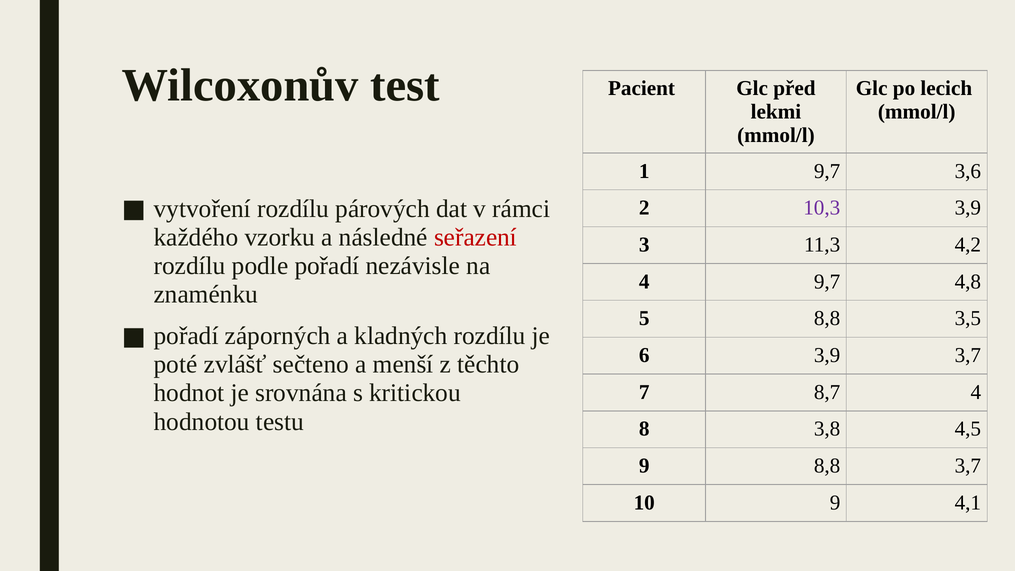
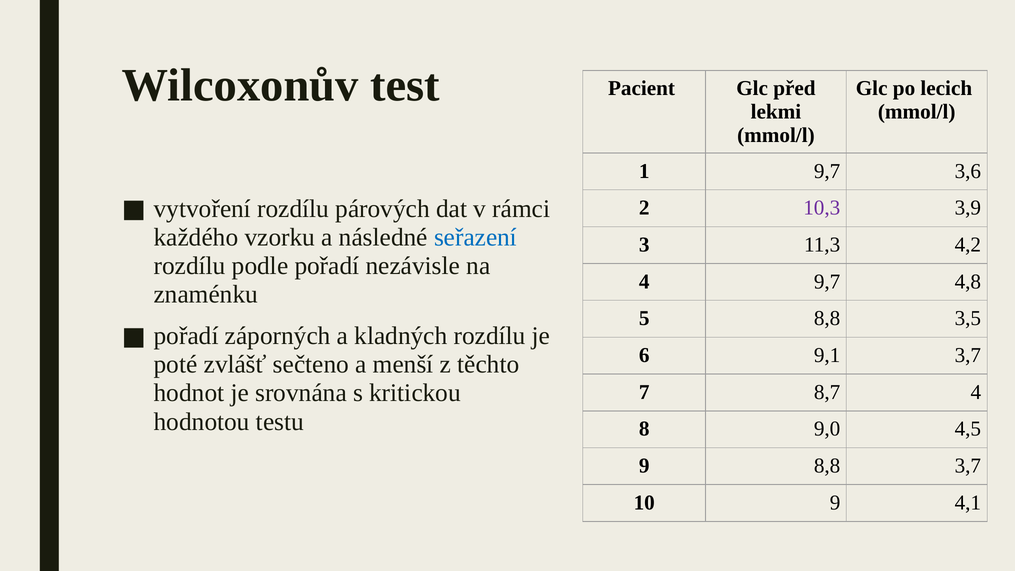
seřazení colour: red -> blue (476, 237)
6 3,9: 3,9 -> 9,1 (827, 355)
3,8: 3,8 -> 9,0 (827, 429)
